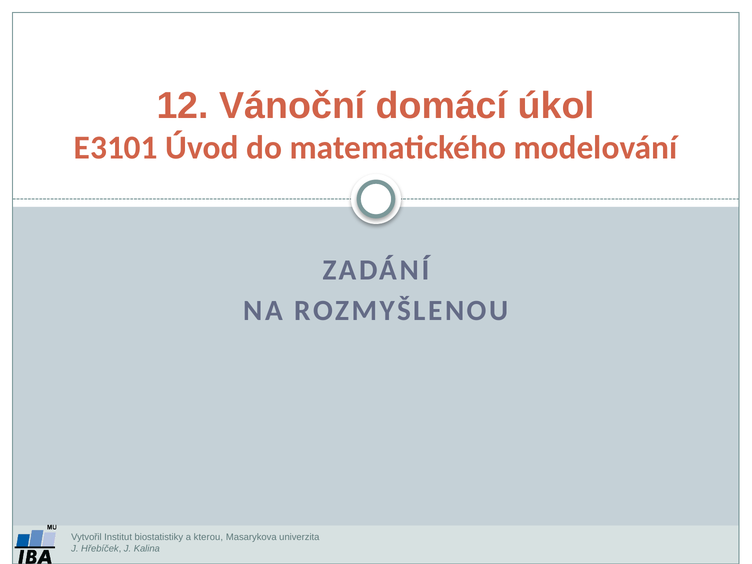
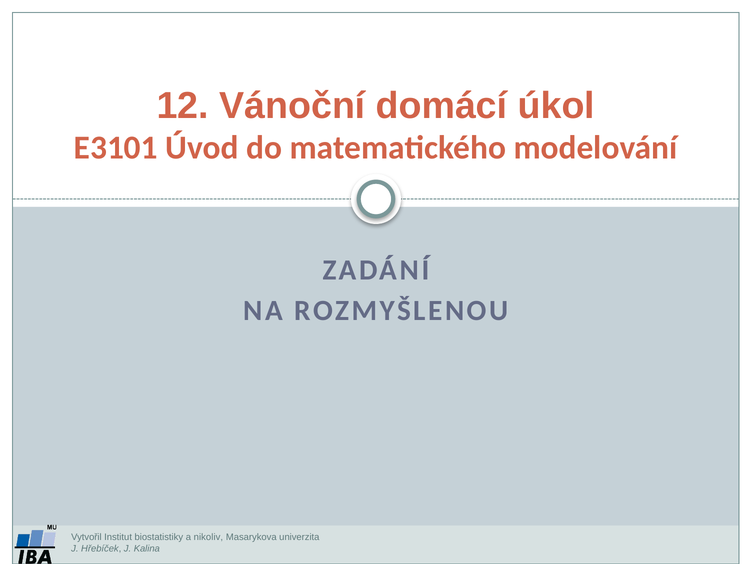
kterou: kterou -> nikoliv (208, 537)
